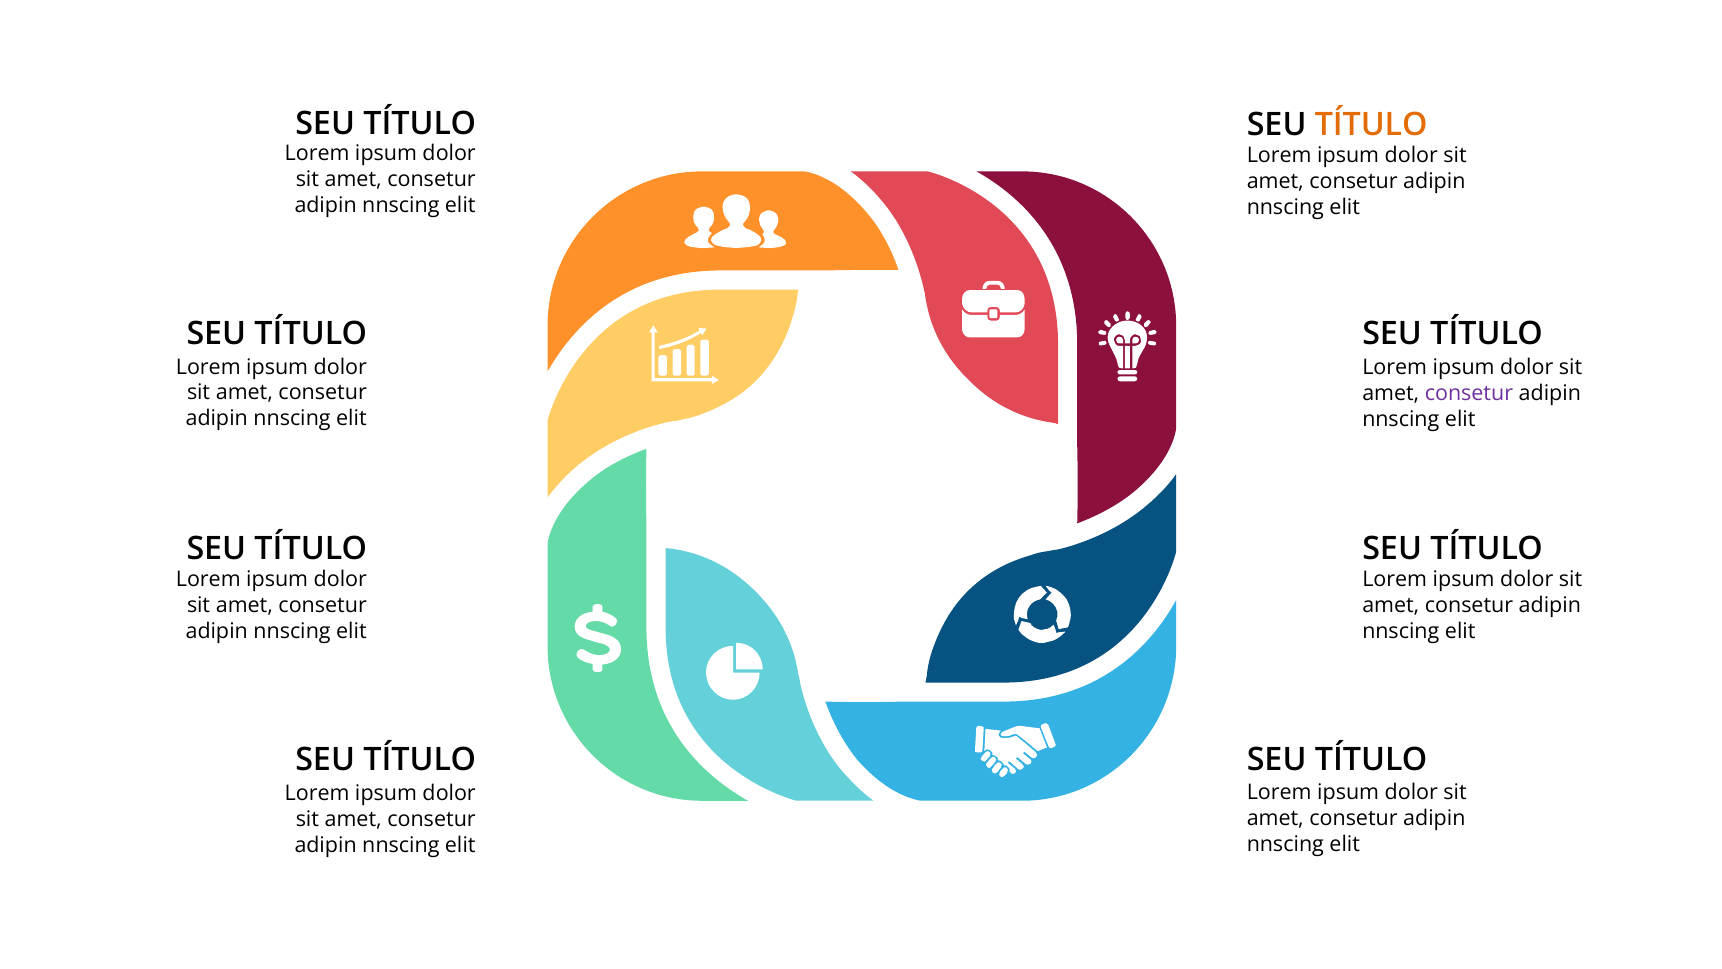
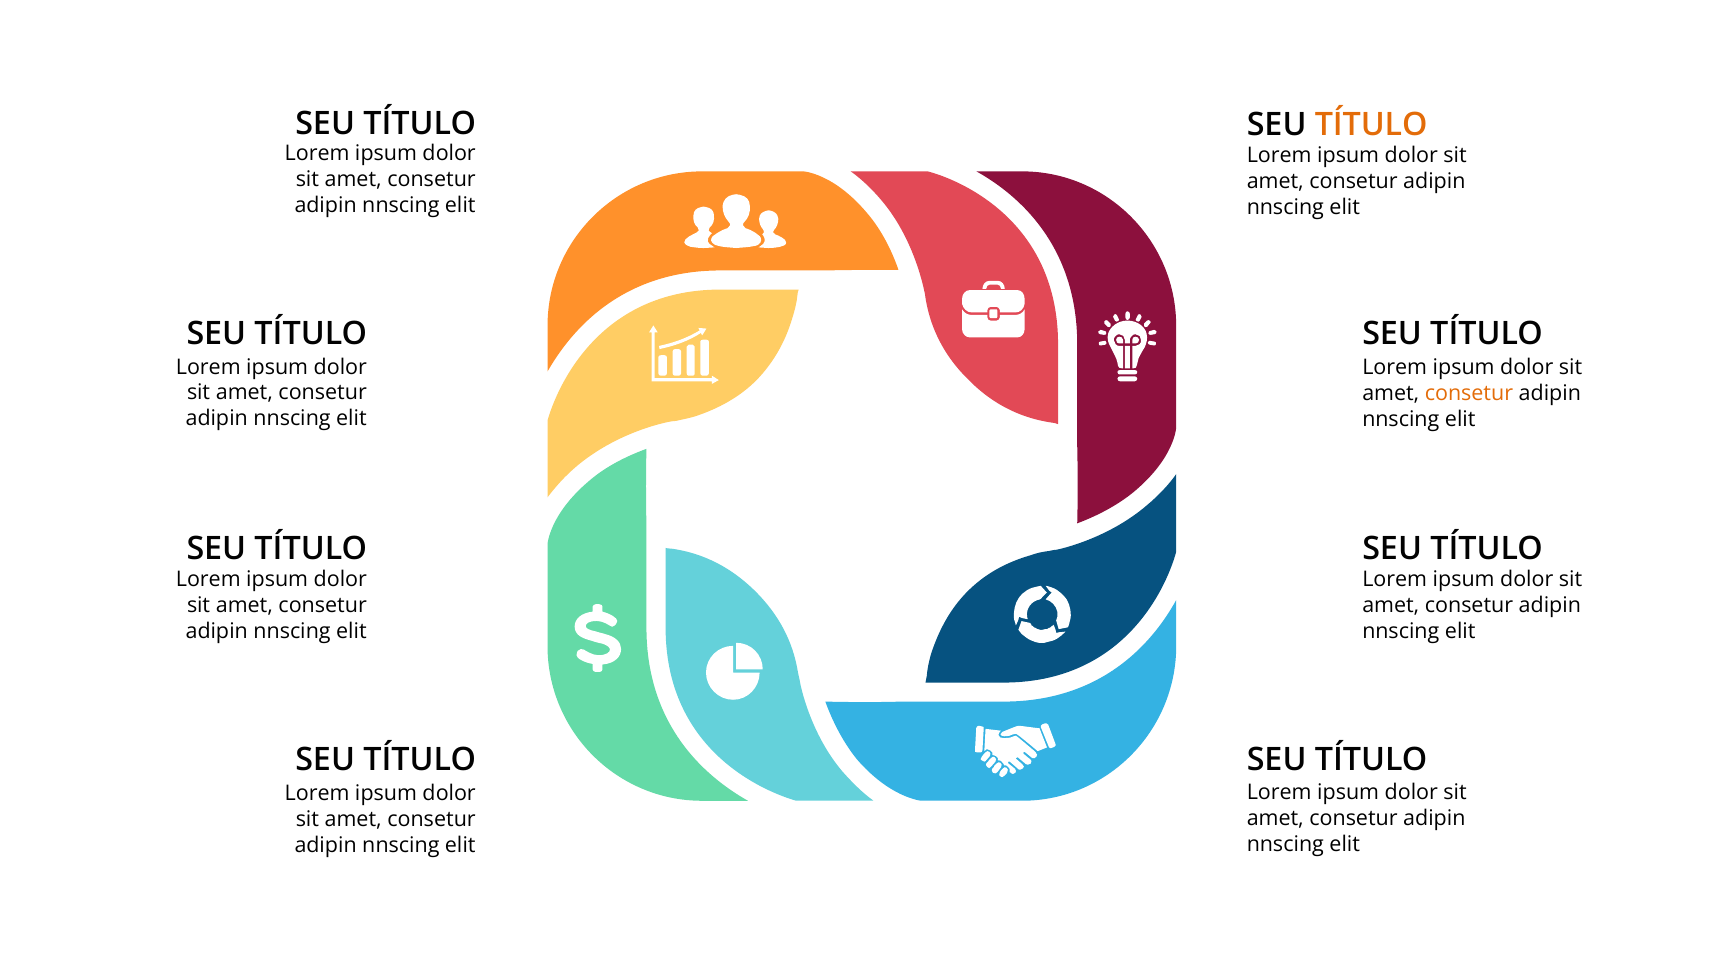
consetur colour: purple -> orange (1469, 393)
